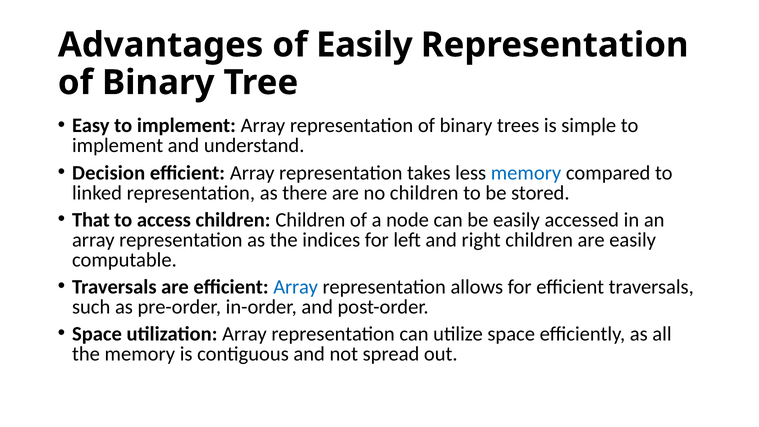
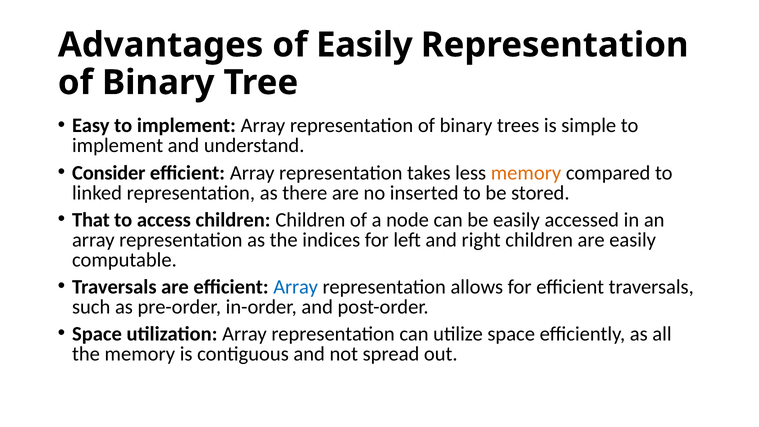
Decision: Decision -> Consider (109, 173)
memory colour: blue -> orange (526, 173)
no children: children -> inserted (424, 193)
